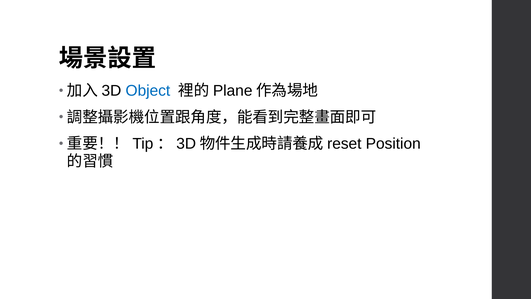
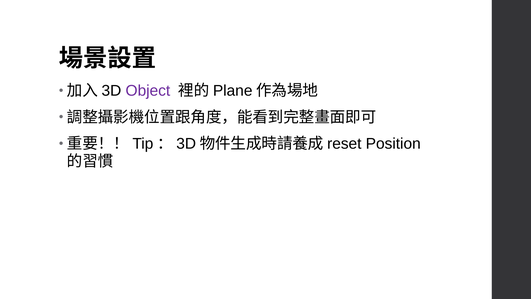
Object colour: blue -> purple (148, 91)
